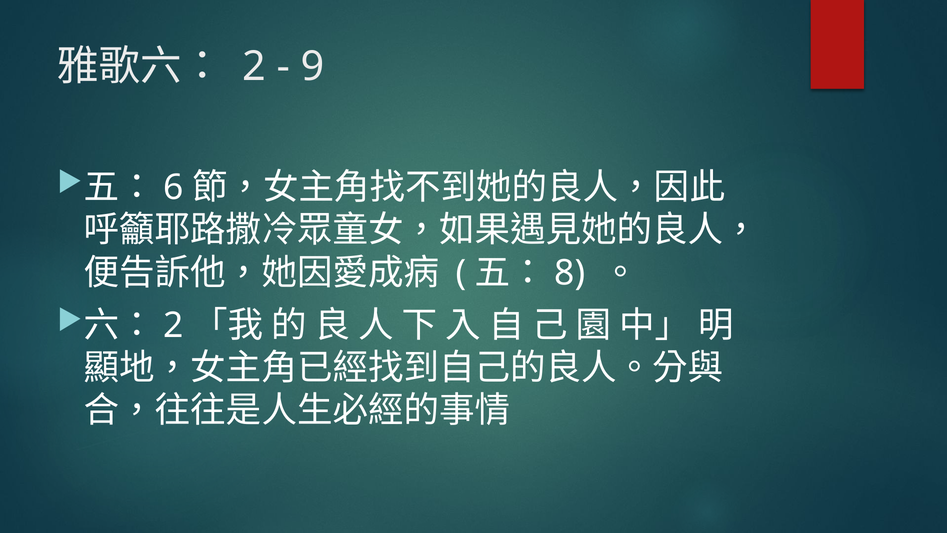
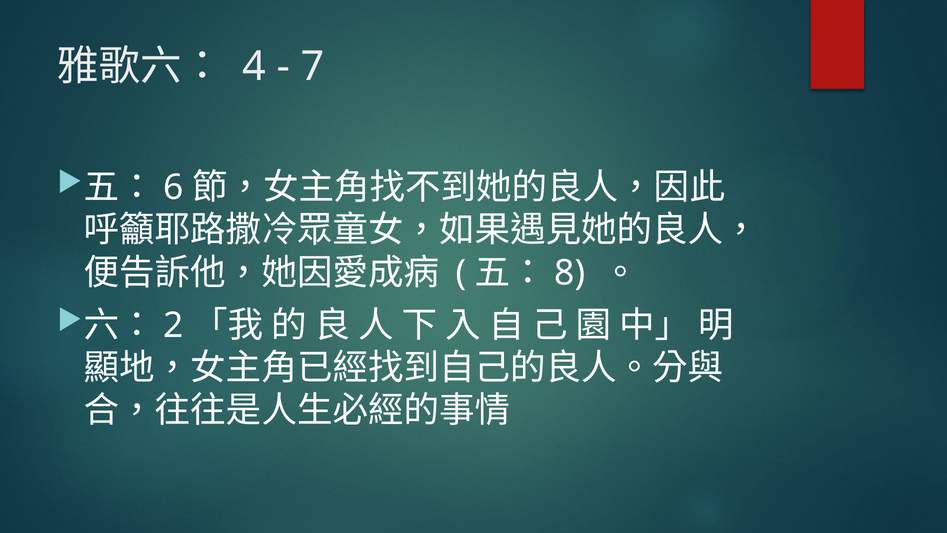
2: 2 -> 4 (254, 67)
9: 9 -> 7 (313, 67)
